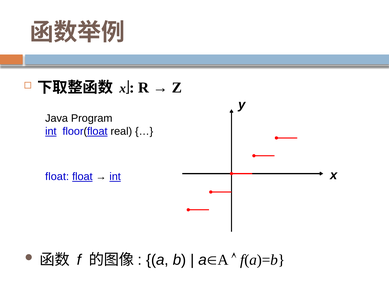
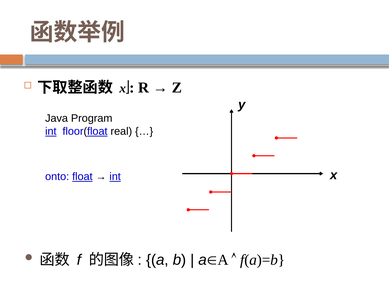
float: float -> onto (57, 176)
